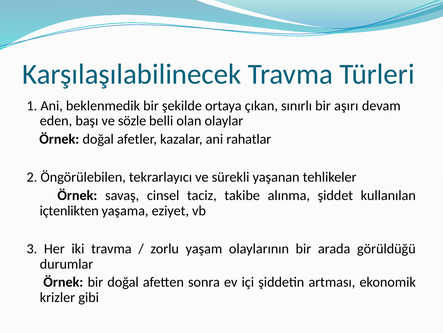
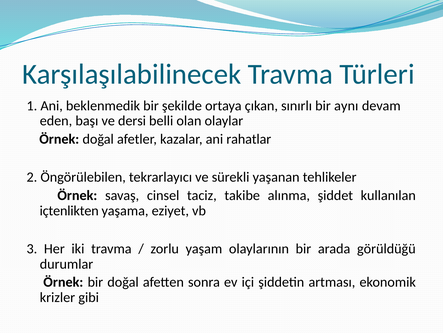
aşırı: aşırı -> aynı (346, 105)
sözle: sözle -> dersi (132, 121)
